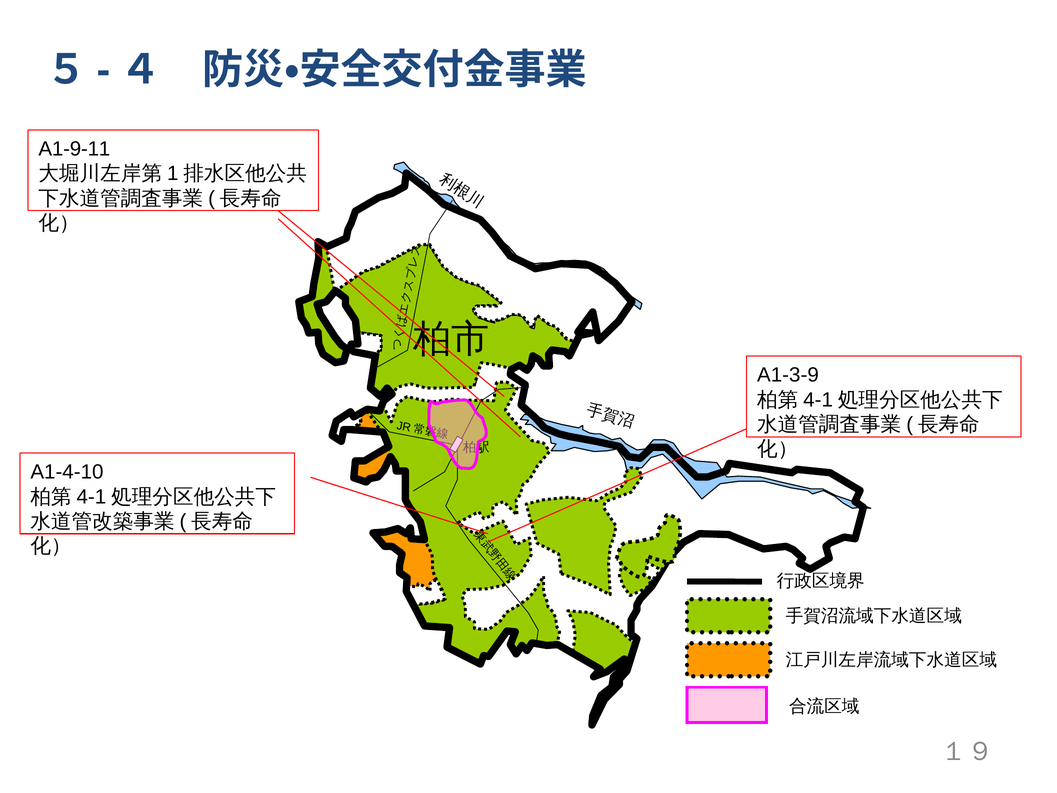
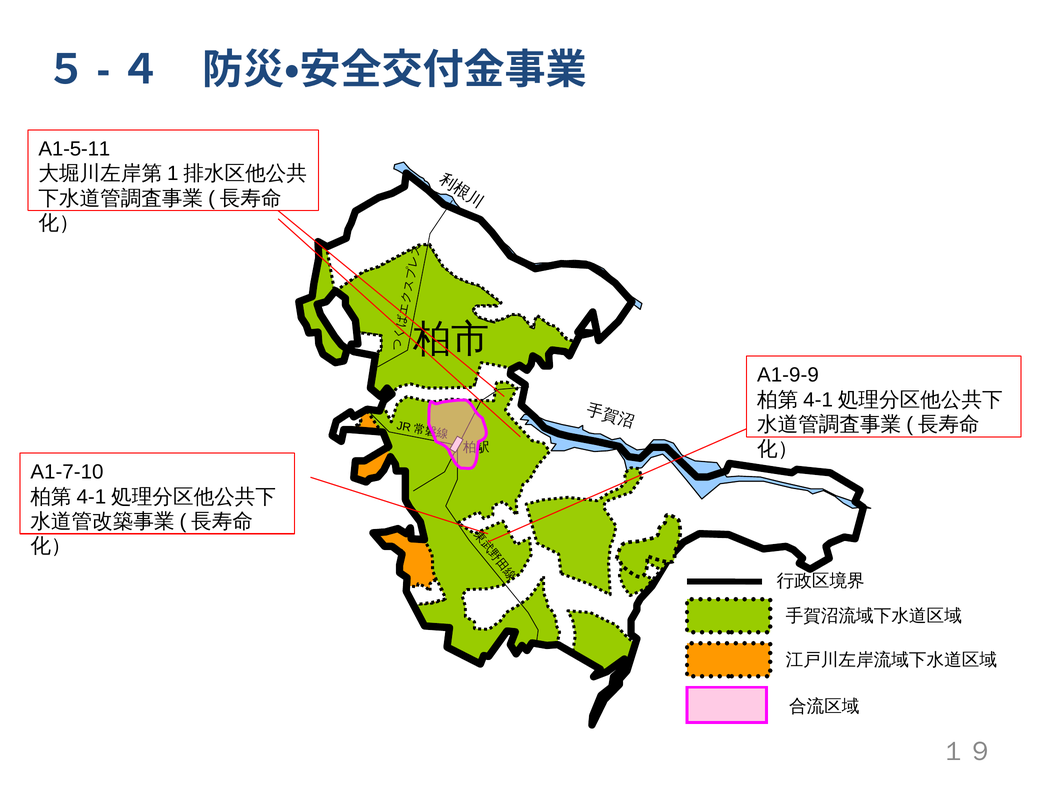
A1-9-11: A1-9-11 -> A1-5-11 (74, 149)
A1-3-9: A1-3-9 -> A1-9-9 (788, 375)
A1-4-10: A1-4-10 -> A1-7-10 (67, 472)
